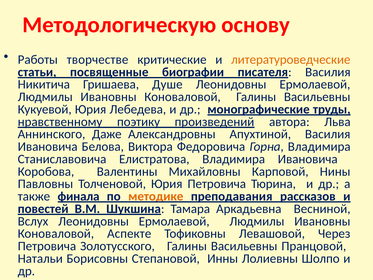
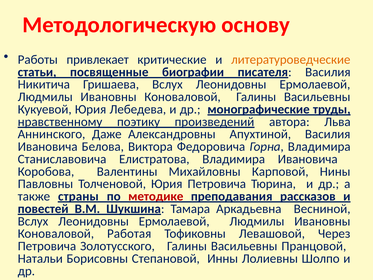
творчестве: творчестве -> привлекает (98, 60)
Гришаева Душе: Душе -> Вслух (167, 84)
финала: финала -> страны (78, 196)
методике colour: orange -> red (156, 196)
Аспекте: Аспекте -> Работая (129, 233)
